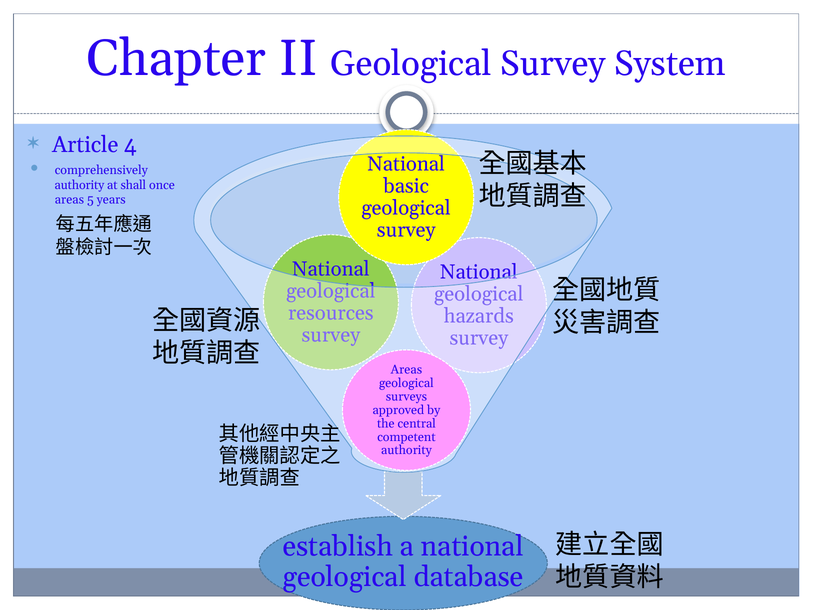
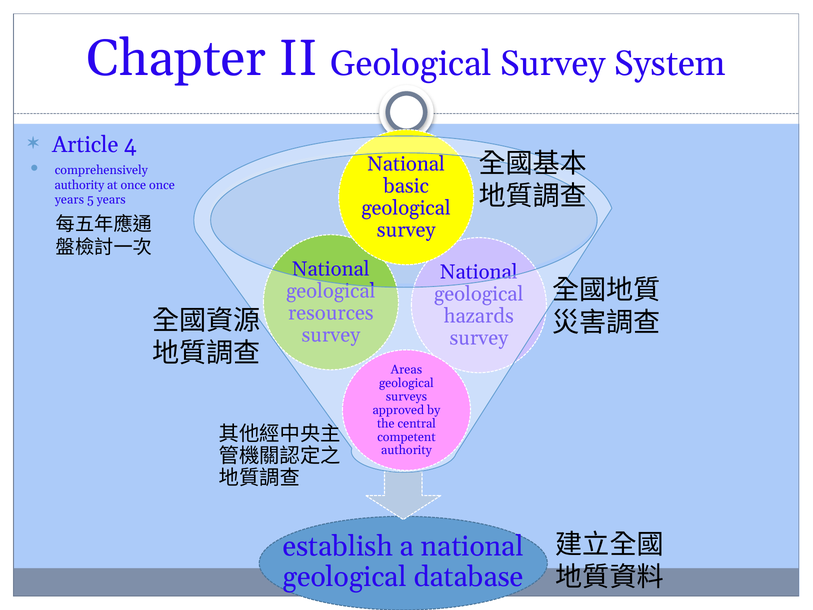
at shall: shall -> once (133, 185)
areas: areas -> years (69, 200)
